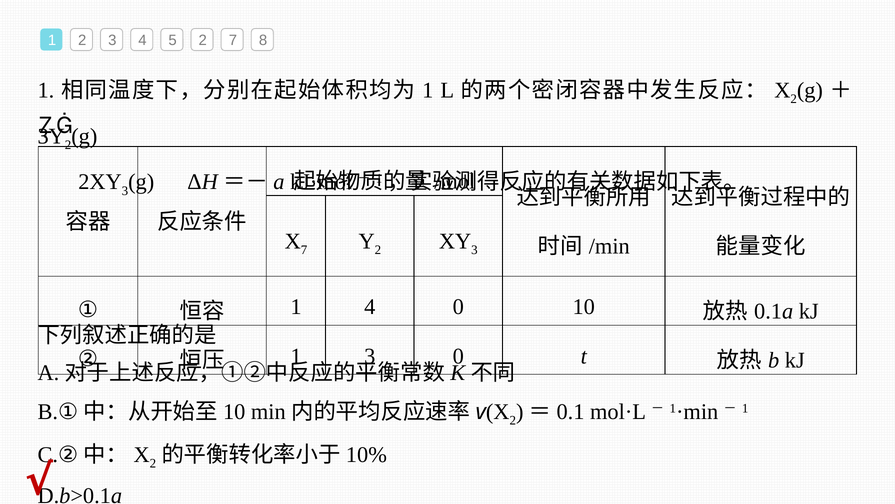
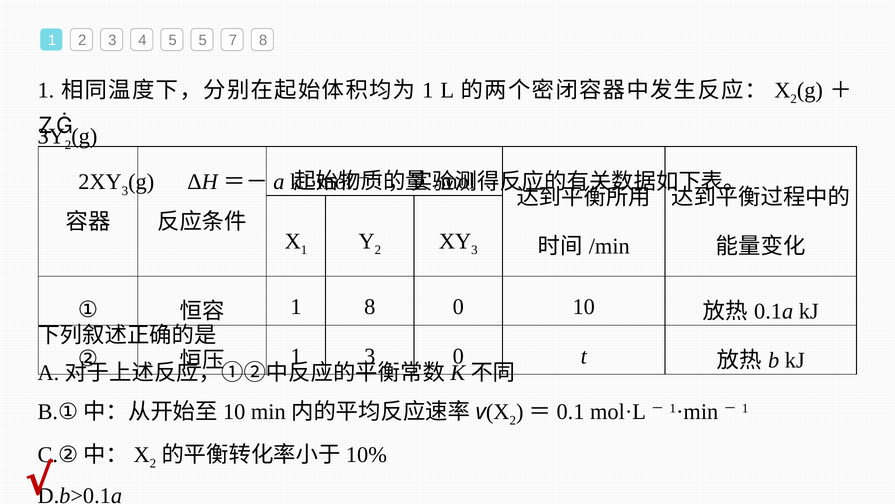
5 2: 2 -> 5 (203, 41)
7: 7 -> 1 (304, 250)
1 4: 4 -> 8 (370, 307)
